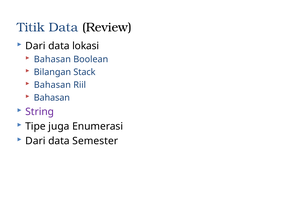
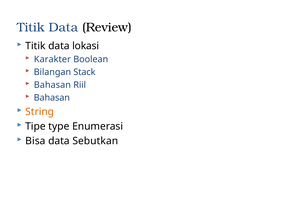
Dari: Dari -> Titik (35, 46)
Bahasan: Bahasan -> Karakter (52, 59)
String colour: purple -> orange (40, 111)
juga: juga -> type (59, 126)
Dari: Dari -> Bisa (35, 141)
Semester: Semester -> Sebutkan (95, 141)
